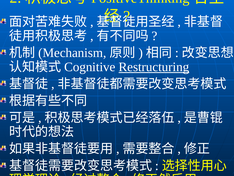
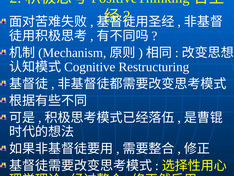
Restructuring underline: present -> none (154, 67)
